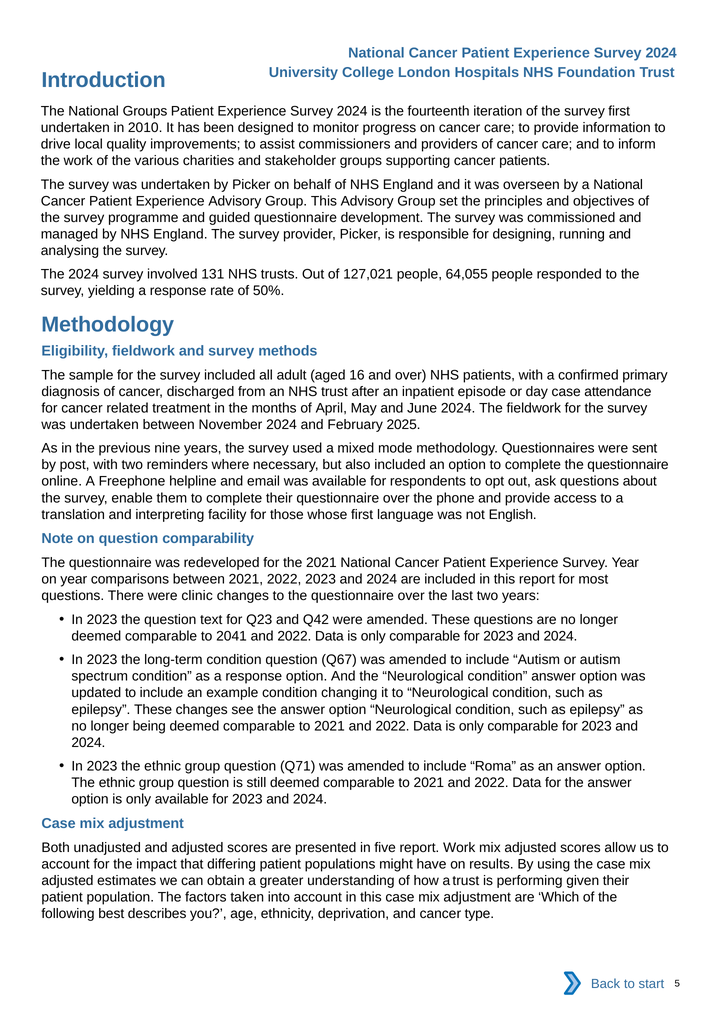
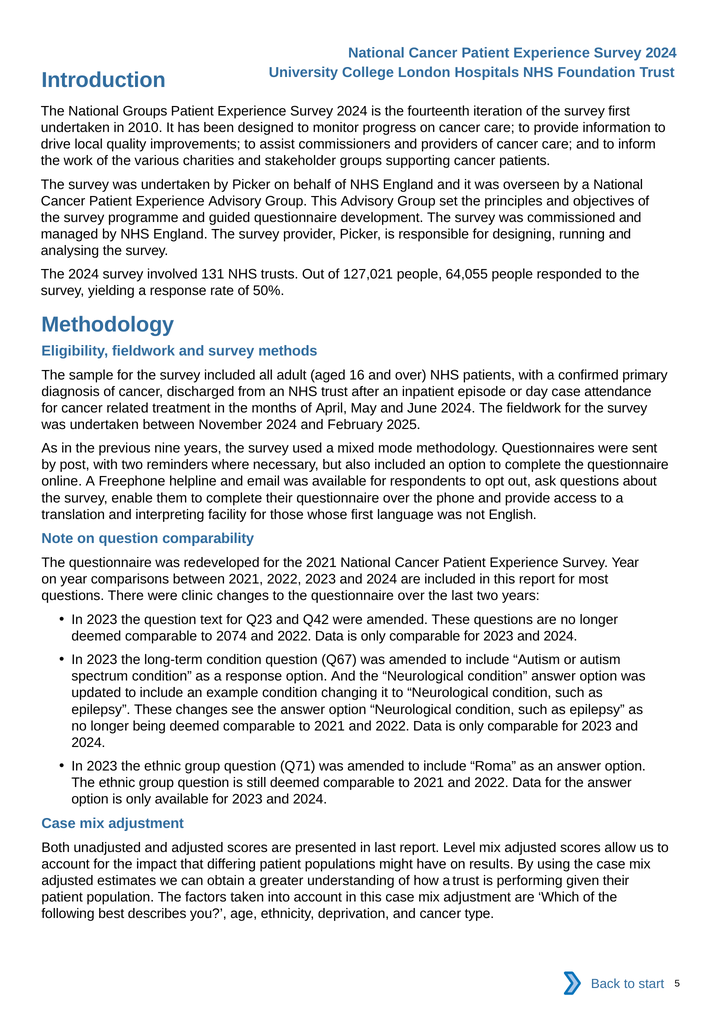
2041: 2041 -> 2074 (232, 636)
in five: five -> last (385, 848)
report Work: Work -> Level (459, 848)
